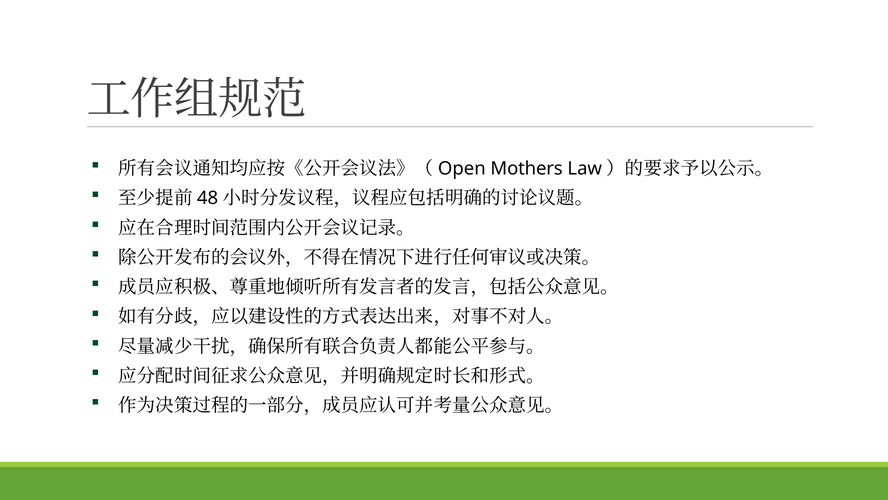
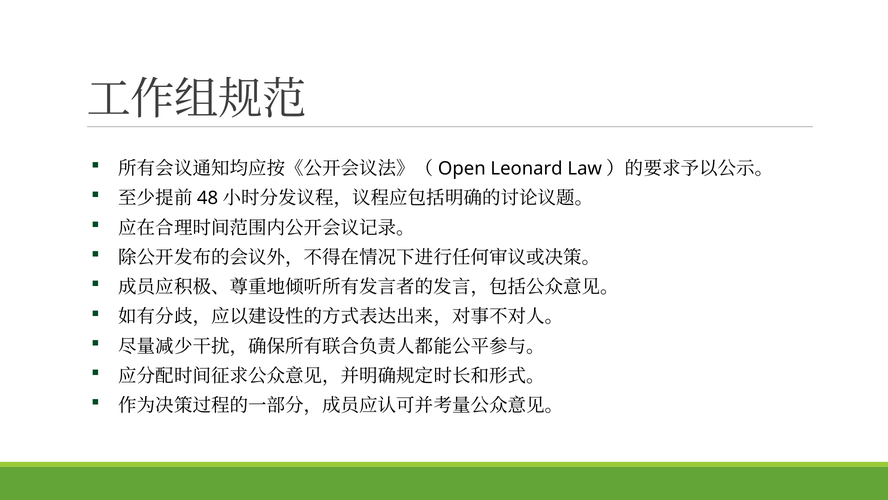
Mothers: Mothers -> Leonard (527, 169)
